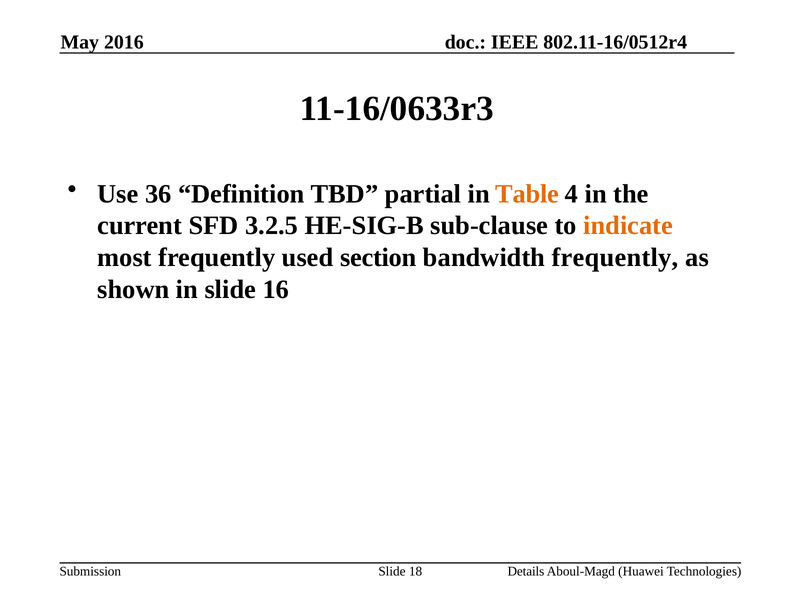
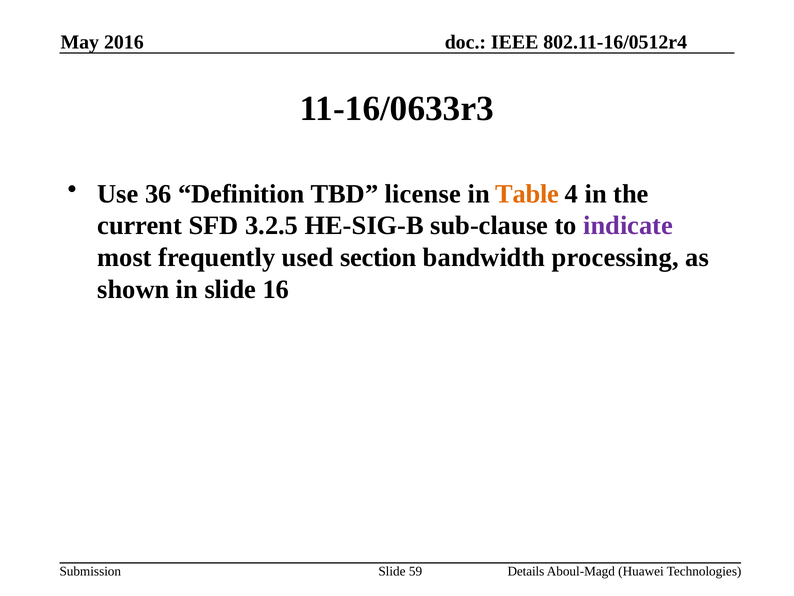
partial: partial -> license (423, 194)
indicate colour: orange -> purple (628, 226)
bandwidth frequently: frequently -> processing (615, 257)
18: 18 -> 59 (416, 571)
